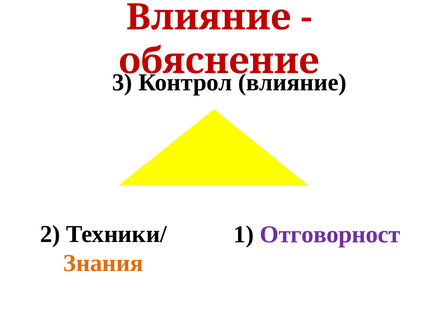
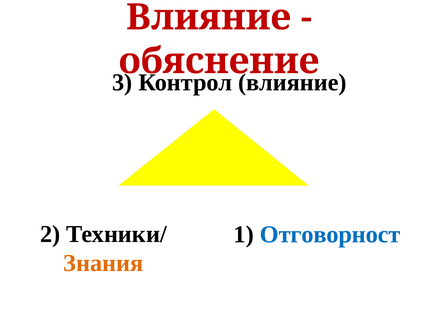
Отговорност colour: purple -> blue (330, 235)
